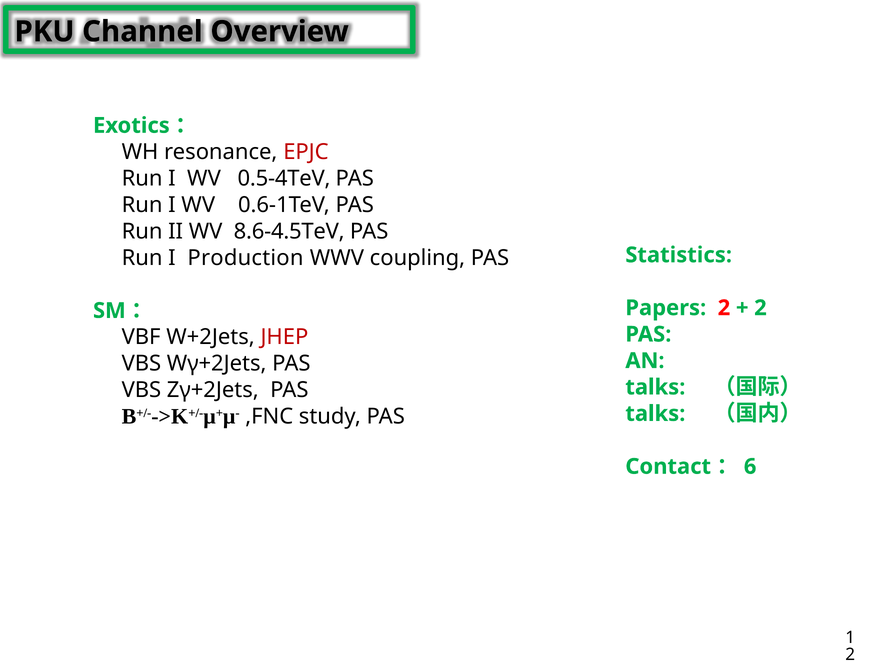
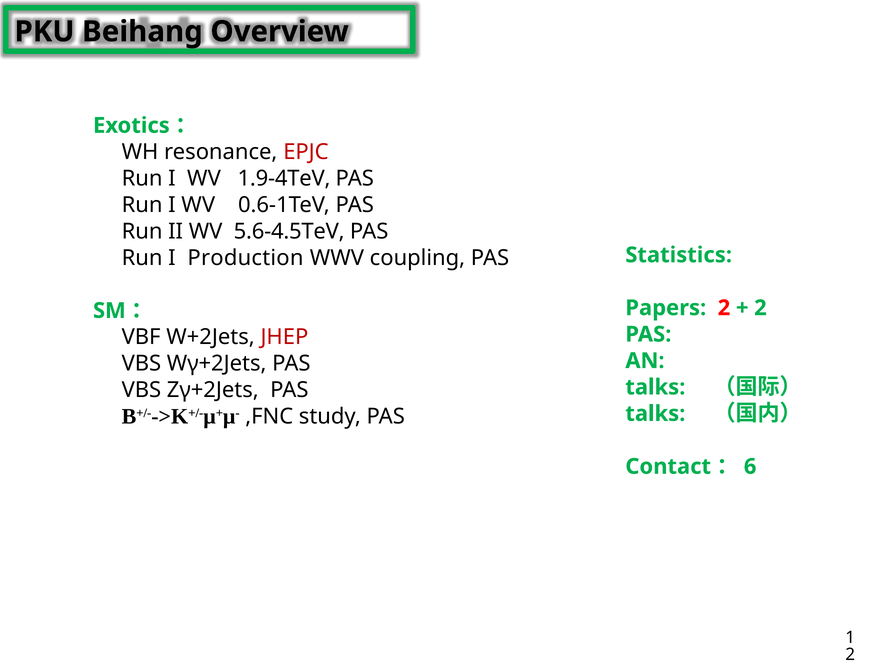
Channel: Channel -> Beihang (142, 32)
0.5-4TeV: 0.5-4TeV -> 1.9-4TeV (284, 178)
8.6-4.5TeV: 8.6-4.5TeV -> 5.6-4.5TeV (289, 231)
